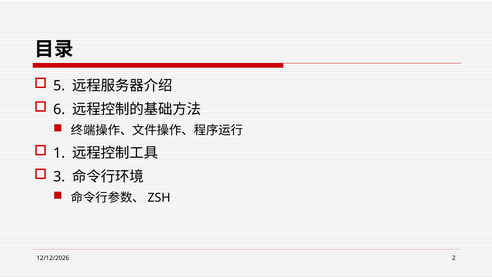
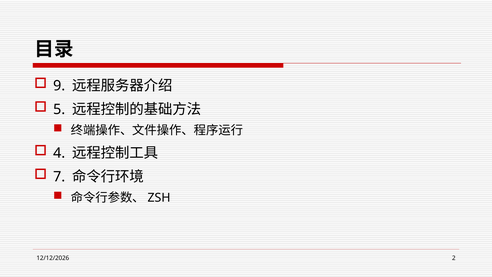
5: 5 -> 9 (59, 86)
6: 6 -> 5 (59, 109)
1: 1 -> 4 (59, 153)
3: 3 -> 7 (59, 176)
